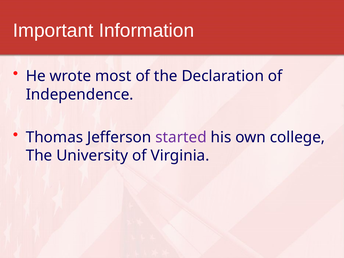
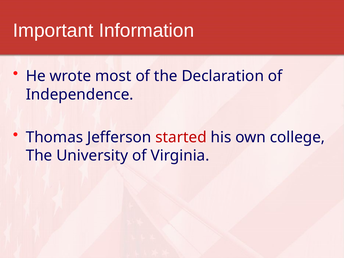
started colour: purple -> red (181, 137)
